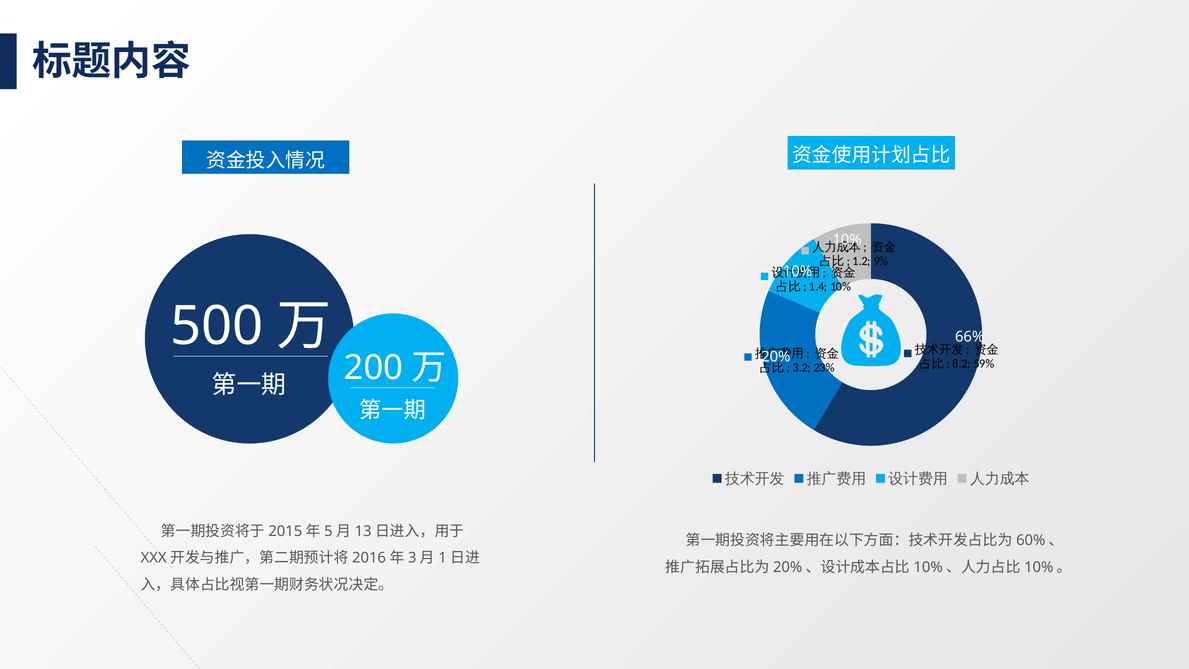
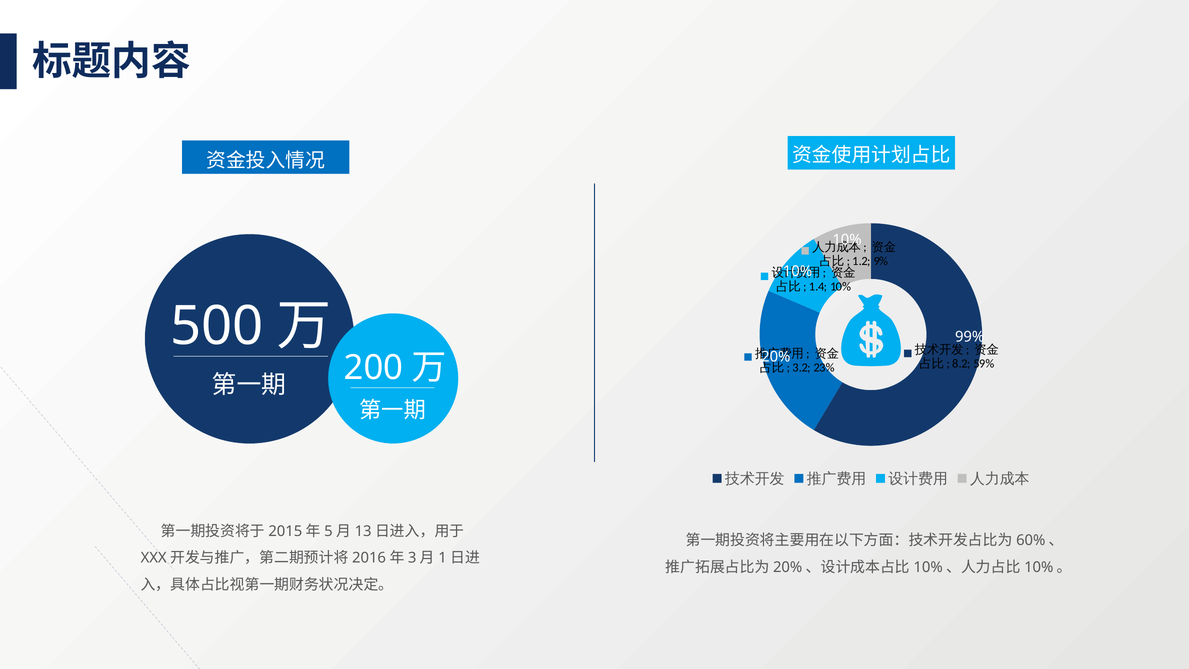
66%: 66% -> 99% (970, 337)
